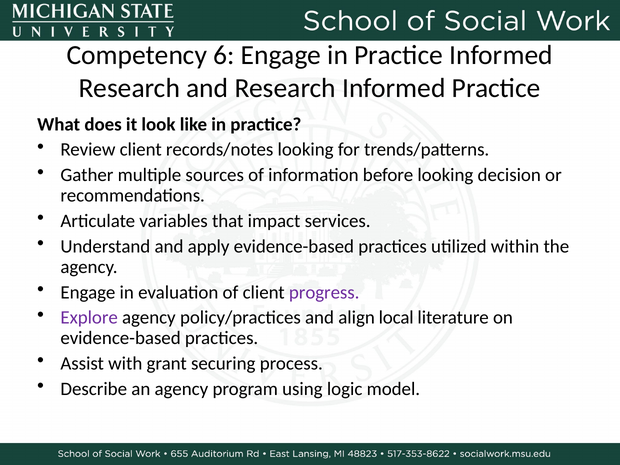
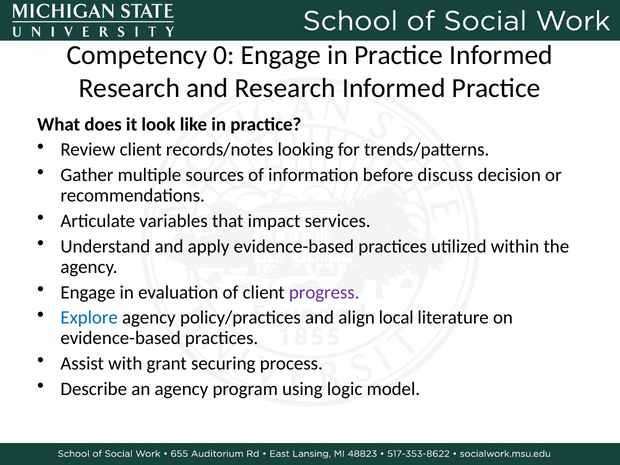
6: 6 -> 0 (224, 55)
before looking: looking -> discuss (445, 175)
Explore colour: purple -> blue (89, 318)
